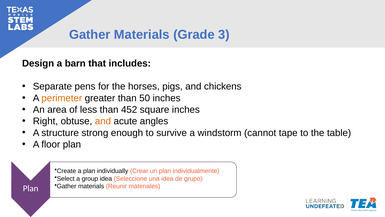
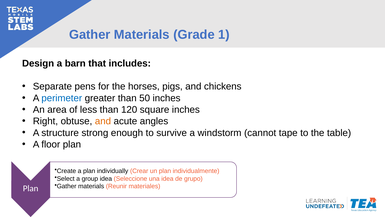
3: 3 -> 1 (224, 35)
perimeter colour: orange -> blue (62, 98)
452: 452 -> 120 (129, 109)
